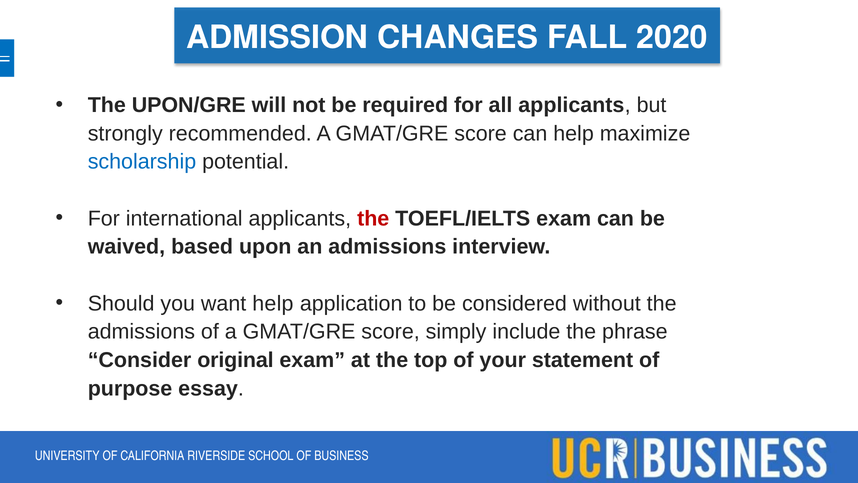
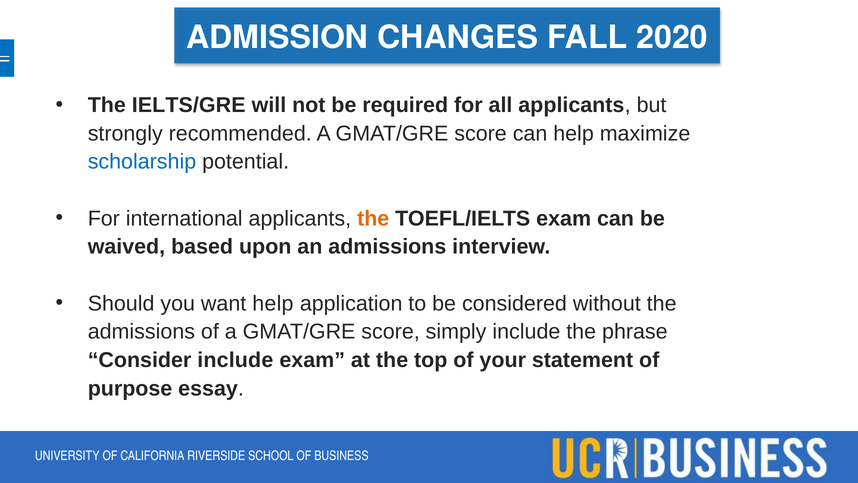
UPON/GRE: UPON/GRE -> IELTS/GRE (189, 105)
the colour: red -> orange (373, 218)
Consider original: original -> include (235, 360)
